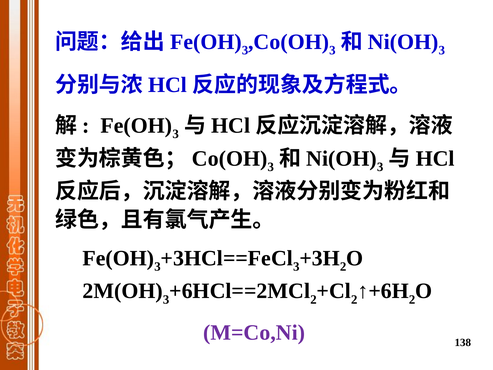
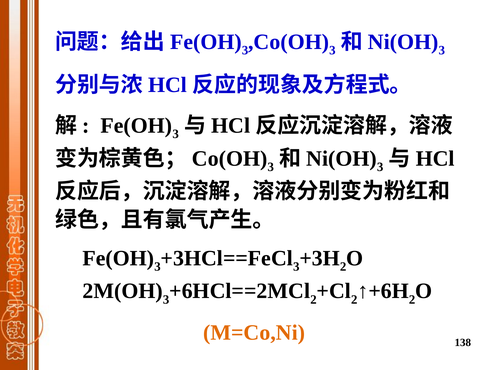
M=Co,Ni colour: purple -> orange (254, 332)
